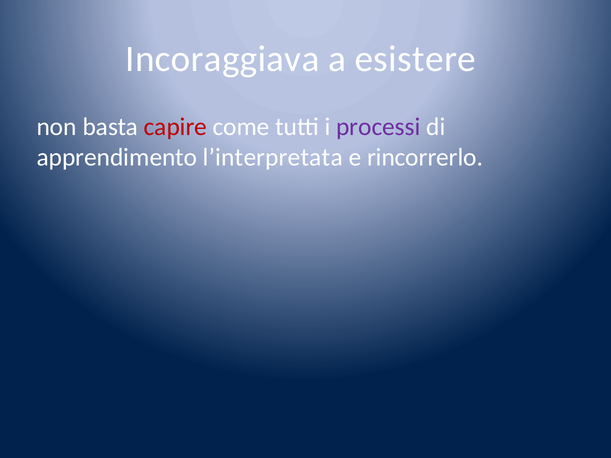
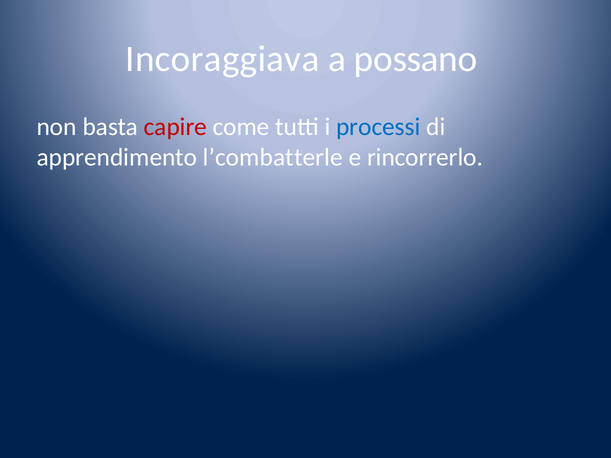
esistere: esistere -> possano (416, 59)
processi colour: purple -> blue (378, 127)
l’interpretata: l’interpretata -> l’combatterle (273, 158)
